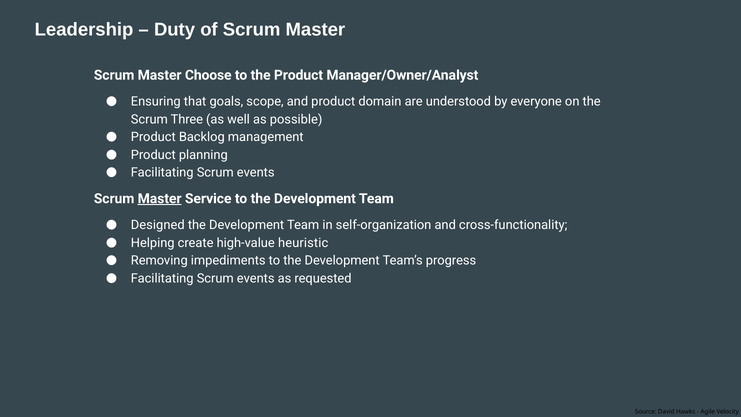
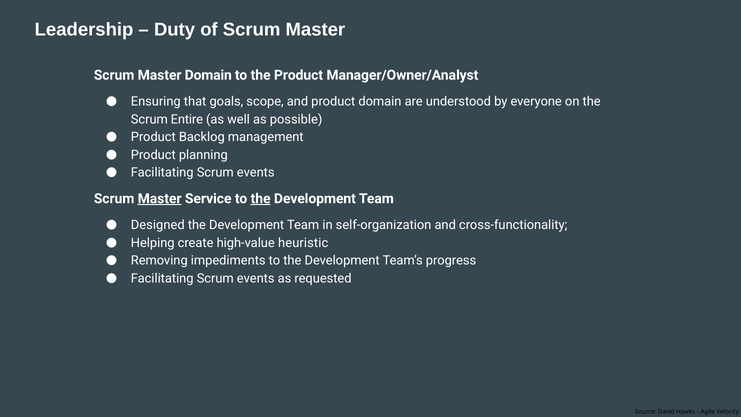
Master Choose: Choose -> Domain (208, 75)
Three: Three -> Entire (187, 119)
the underline: none -> present (261, 199)
